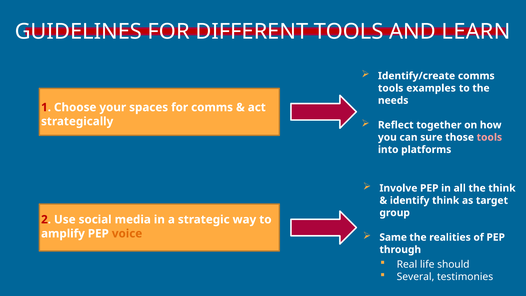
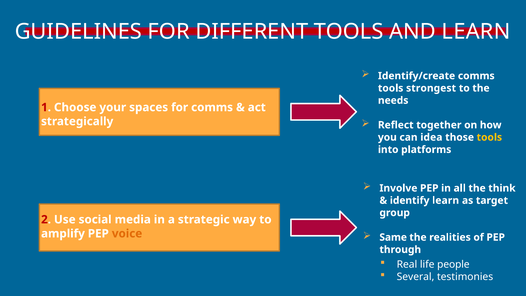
examples: examples -> strongest (431, 88)
sure: sure -> idea (431, 137)
tools colour: pink -> yellow (489, 137)
identify think: think -> learn (446, 200)
should: should -> people (453, 264)
